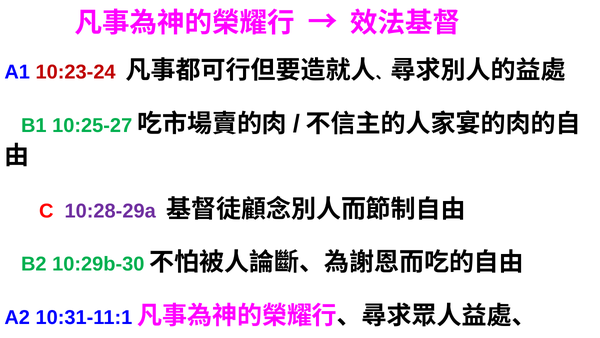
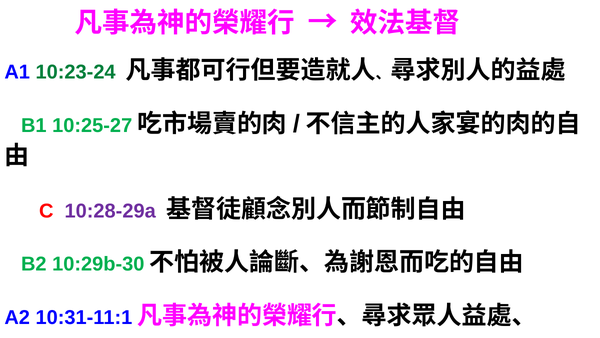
10:23-24 colour: red -> green (76, 72)
